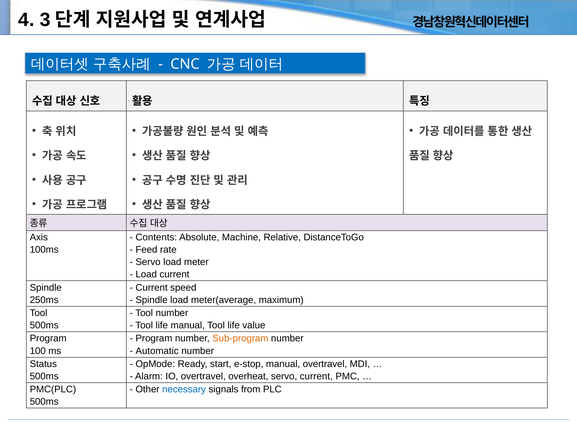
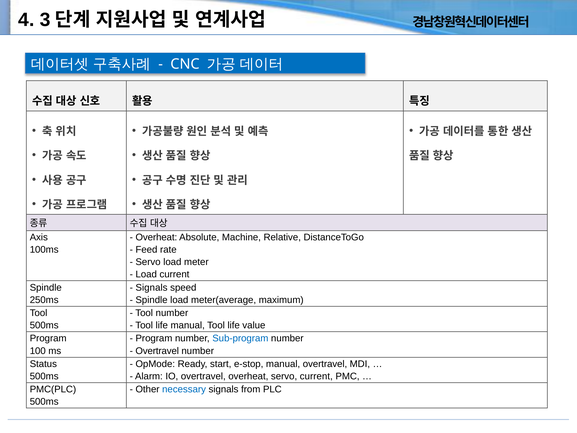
Contents: Contents -> Overheat (156, 237)
Current: Current -> Signals (152, 287)
Sub-program colour: orange -> blue (240, 338)
Automatic: Automatic -> Overtravel (157, 351)
